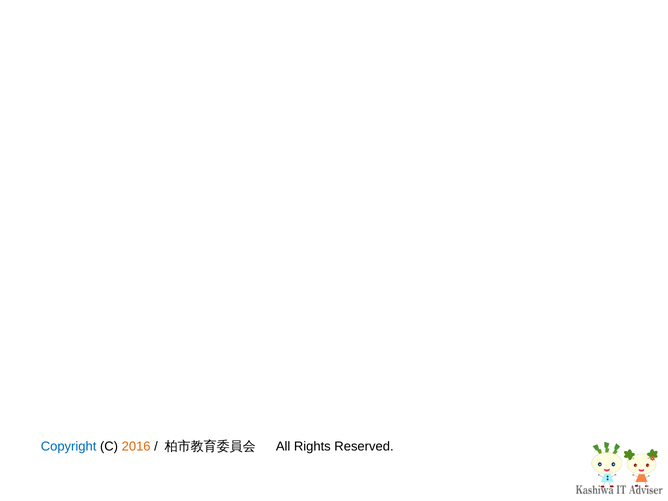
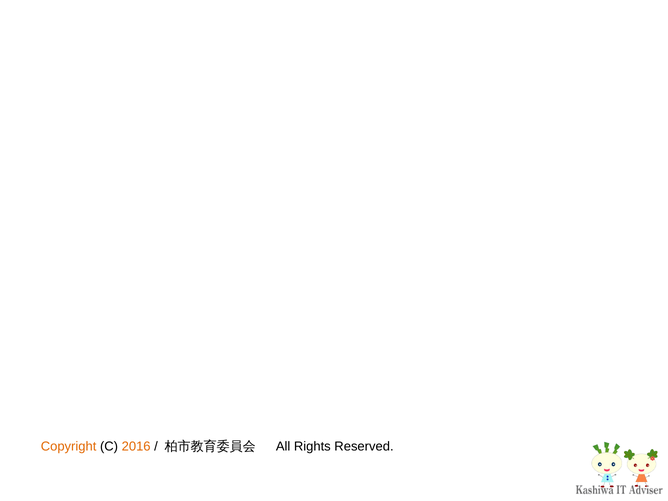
Copyright colour: blue -> orange (69, 447)
